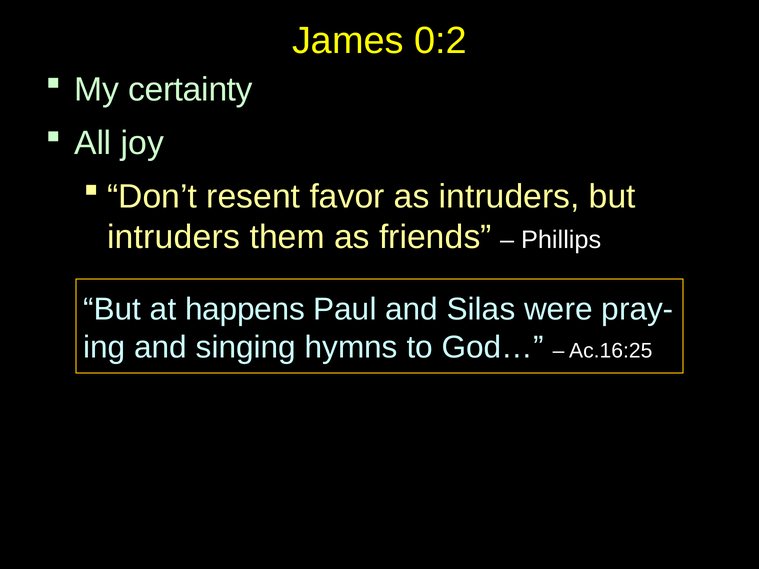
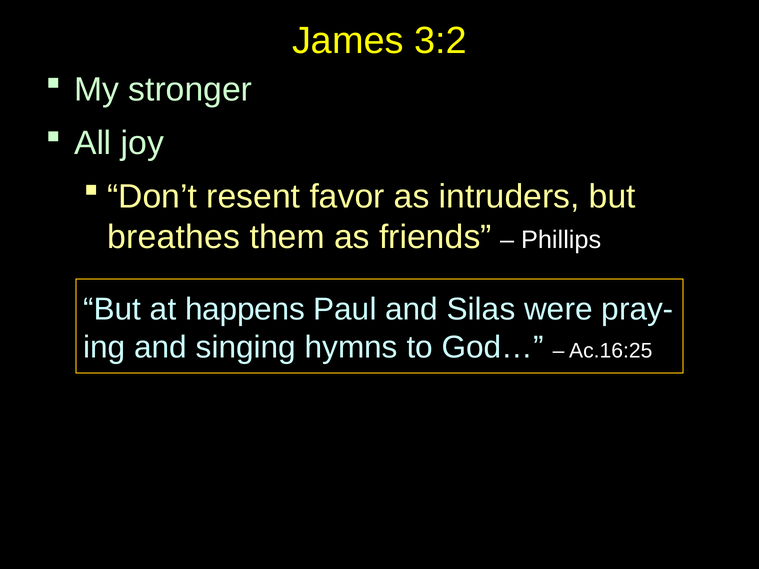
0:2: 0:2 -> 3:2 (441, 41)
certainty: certainty -> stronger (190, 90)
intruders: intruders -> breathes (174, 237)
